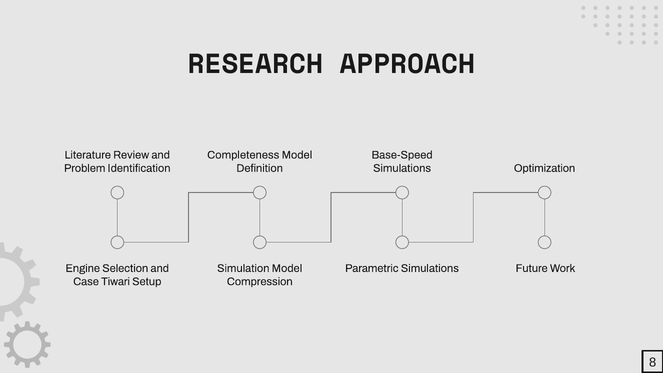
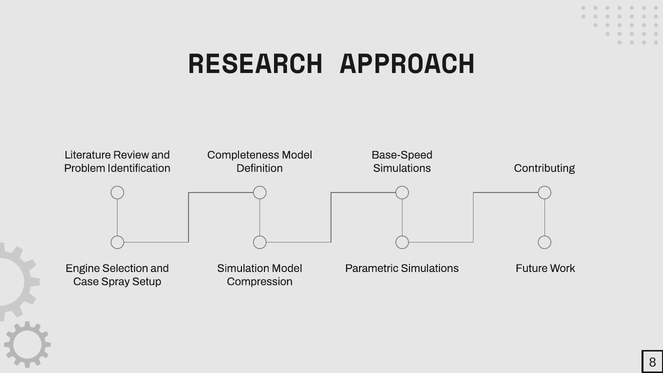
Optimization: Optimization -> Contributing (544, 168)
Tiwari: Tiwari -> Spray (116, 281)
